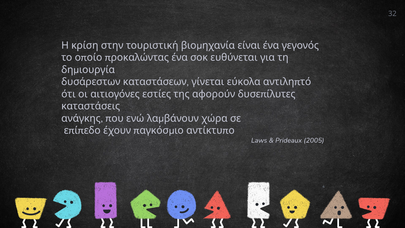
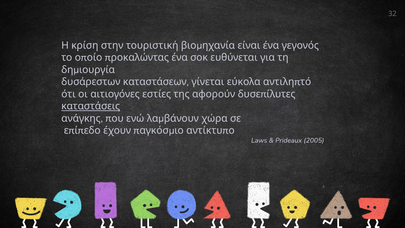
καταστάσεις underline: none -> present (91, 106)
